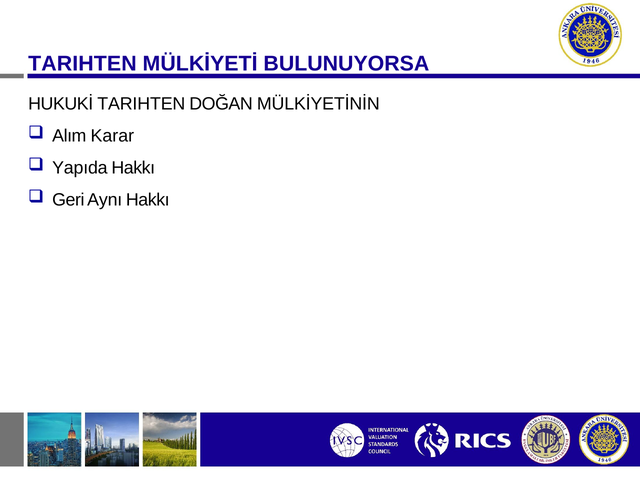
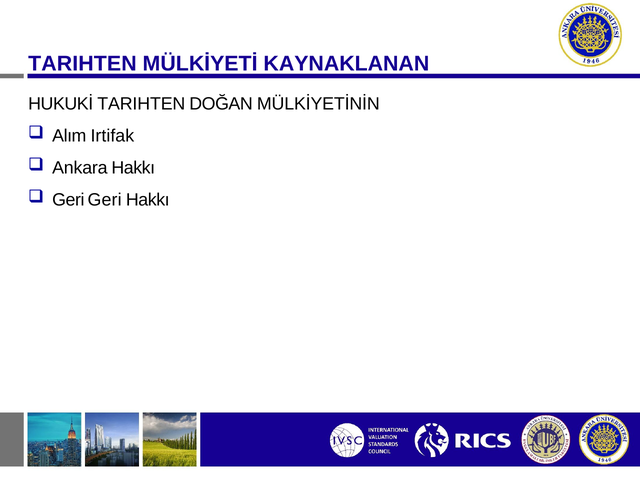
BULUNUYORSA: BULUNUYORSA -> KAYNAKLANAN (346, 64)
Karar: Karar -> Irtifak (112, 136)
Yapıda: Yapıda -> Ankara (80, 168)
Geri Aynı: Aynı -> Geri (105, 200)
